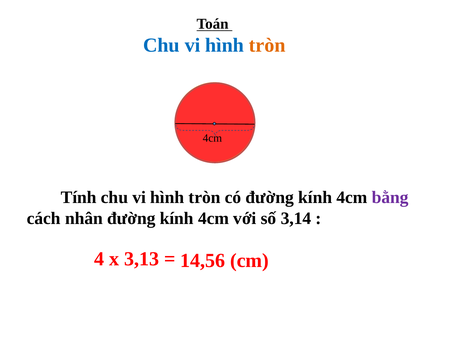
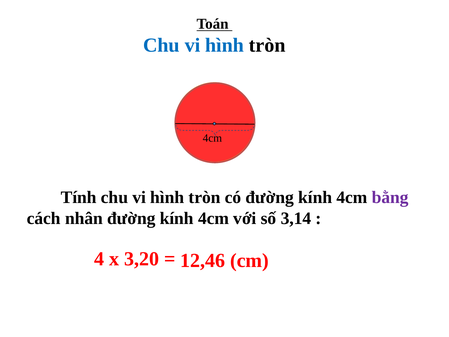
tròn colour: orange -> black (267, 45)
3,13: 3,13 -> 3,20 (142, 259)
14,56: 14,56 -> 12,46 (203, 260)
